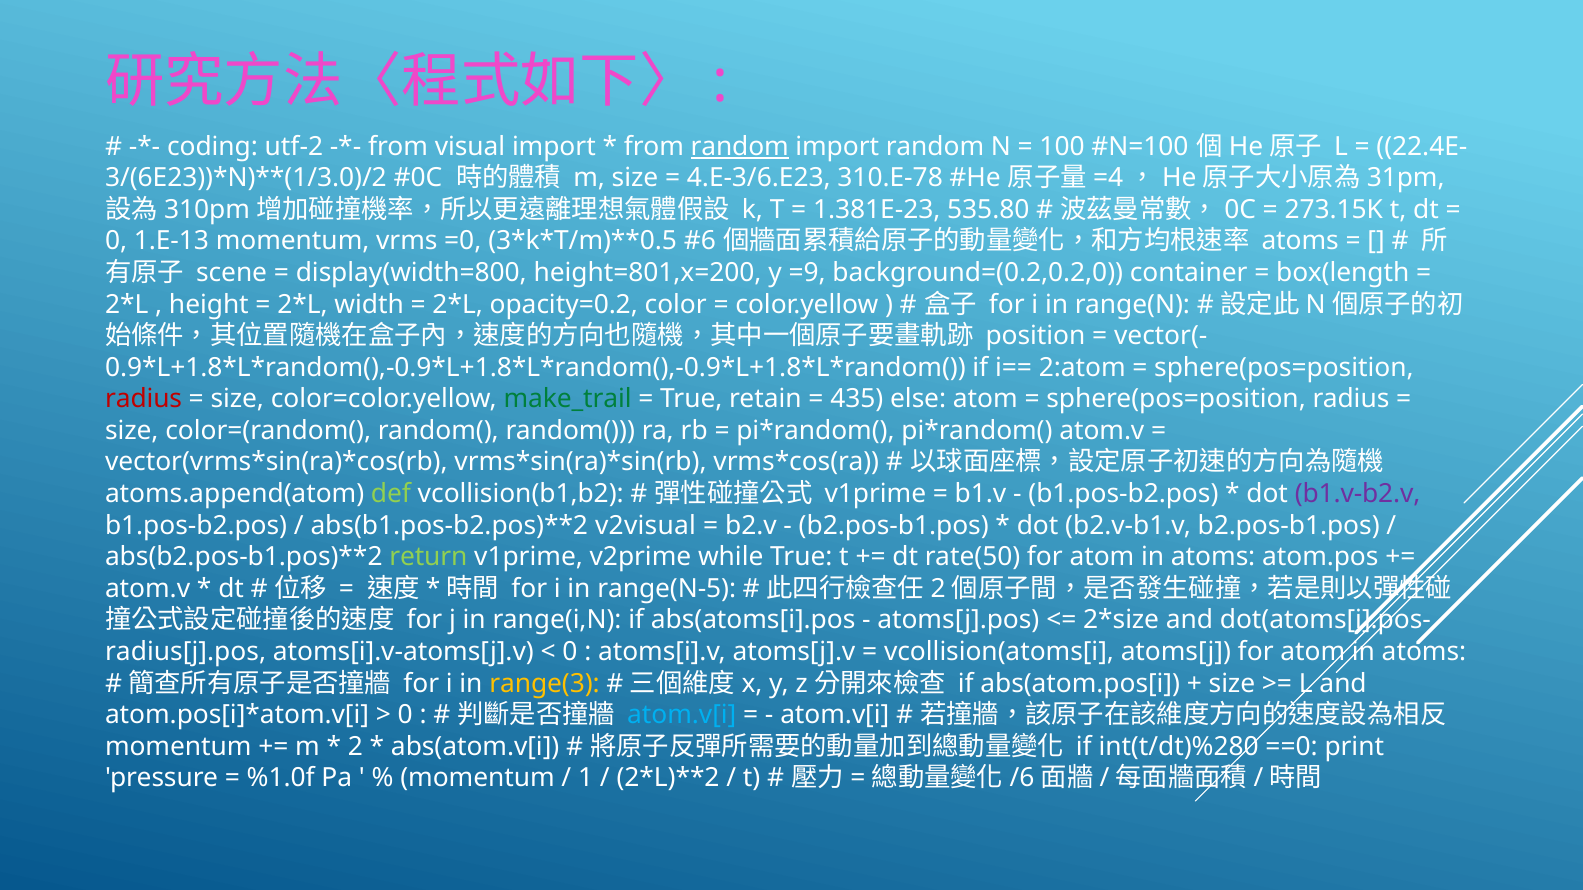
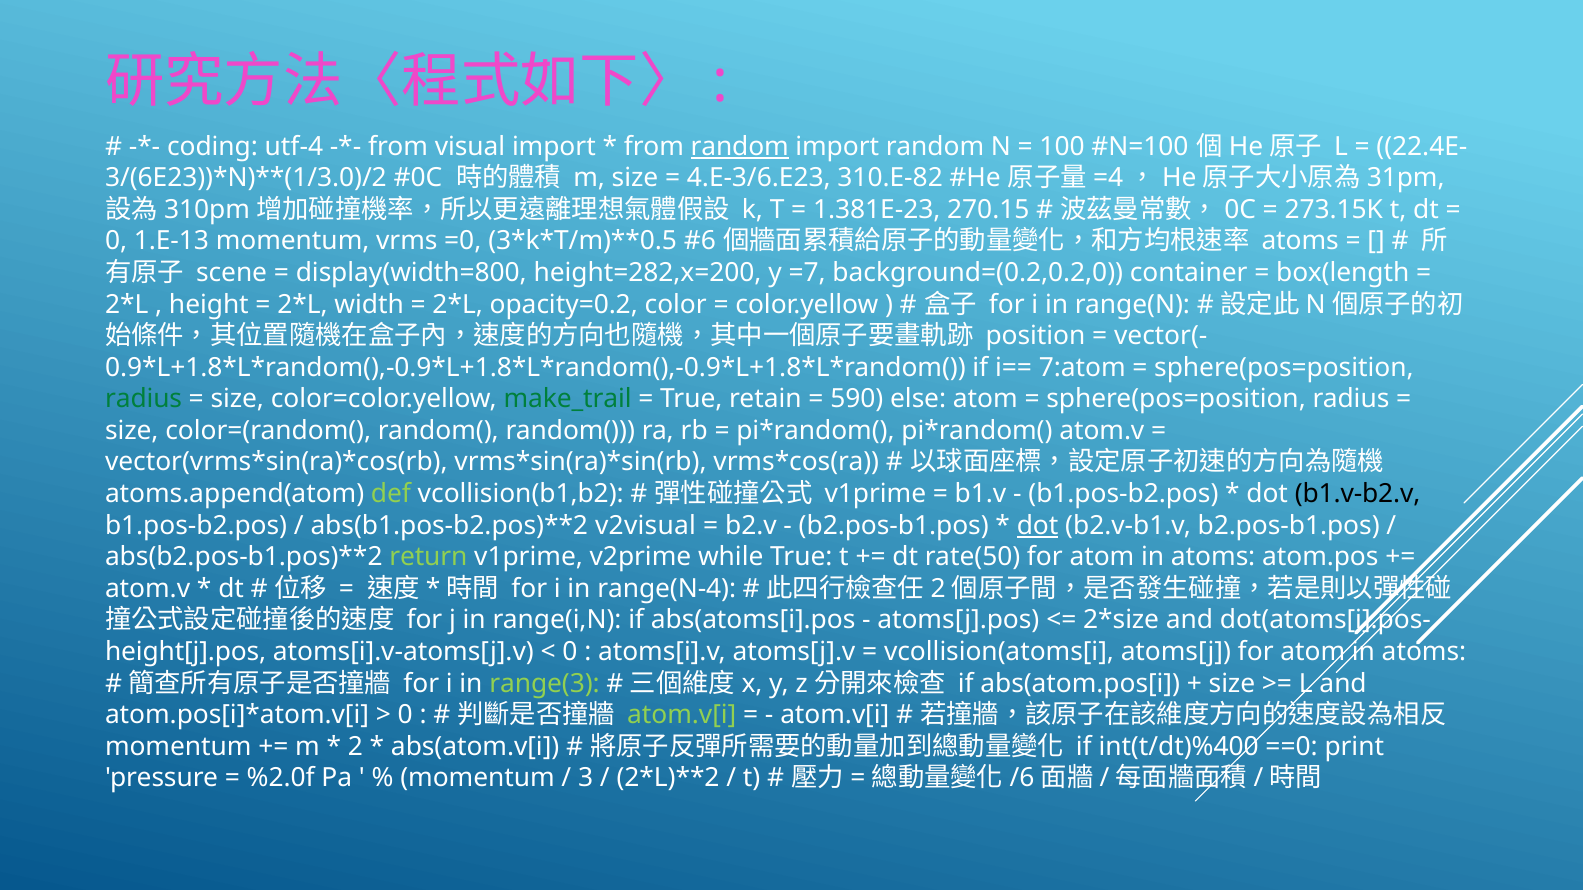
utf-2: utf-2 -> utf-4 (294, 147)
310.E-78: 310.E-78 -> 310.E-82 (890, 178)
535.80: 535.80 -> 270.15 (988, 210)
height=801,x=200: height=801,x=200 -> height=282,x=200 (648, 273)
=9: =9 -> =7 (807, 273)
2:atom: 2:atom -> 7:atom (1082, 368)
radius colour: red -> green (144, 399)
435: 435 -> 590 (857, 399)
b1.v-b2.v colour: purple -> black (1358, 494)
dot underline: none -> present (1038, 526)
range(N-5: range(N-5 -> range(N-4 (667, 589)
radius[j].pos: radius[j].pos -> height[j].pos (186, 652)
range(3 colour: yellow -> light green (545, 684)
atom.v[i colour: light blue -> light green (682, 715)
int(t/dt)%280: int(t/dt)%280 -> int(t/dt)%400 (1179, 747)
%1.0f: %1.0f -> %2.0f (281, 778)
1: 1 -> 3 (586, 778)
